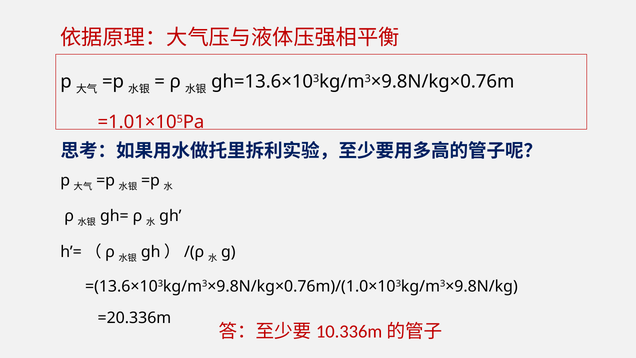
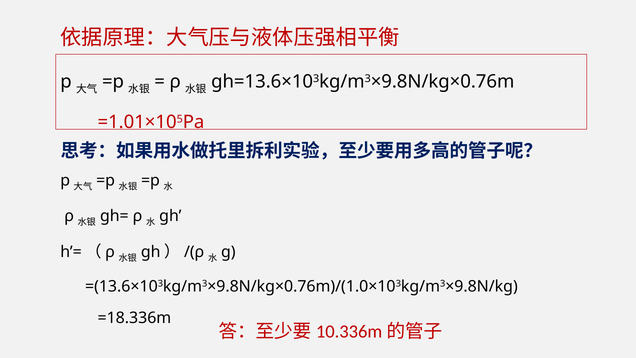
=20.336m: =20.336m -> =18.336m (134, 318)
